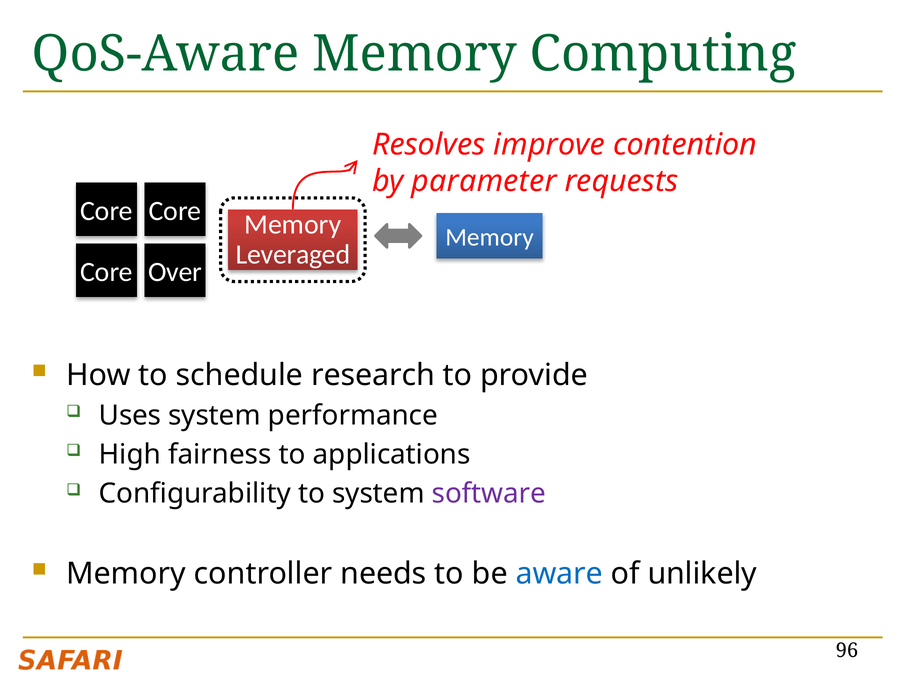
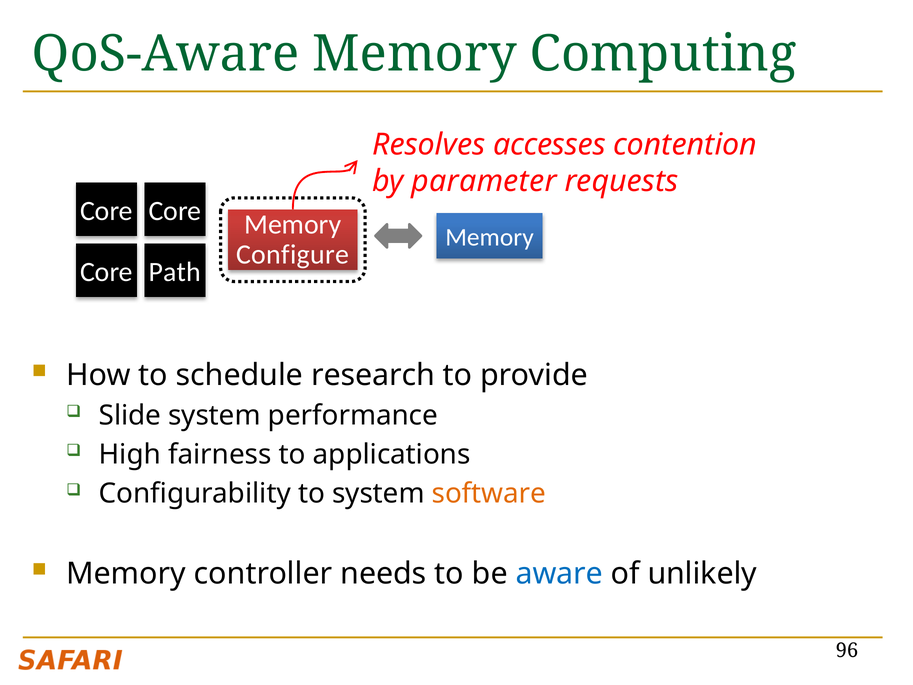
improve: improve -> accesses (549, 144)
Leveraged: Leveraged -> Configure (293, 255)
Over: Over -> Path (175, 272)
Uses: Uses -> Slide (130, 415)
software colour: purple -> orange (489, 493)
